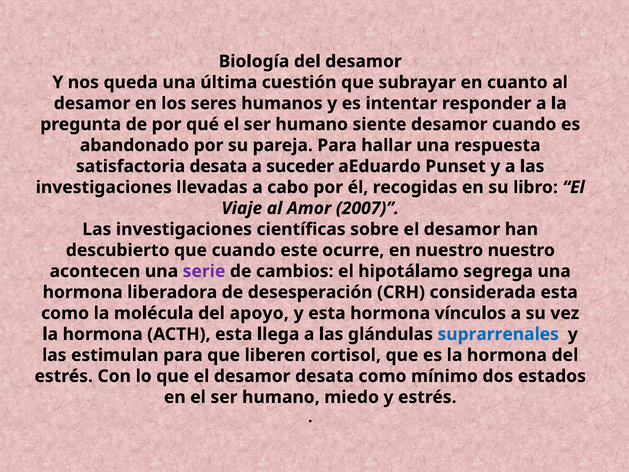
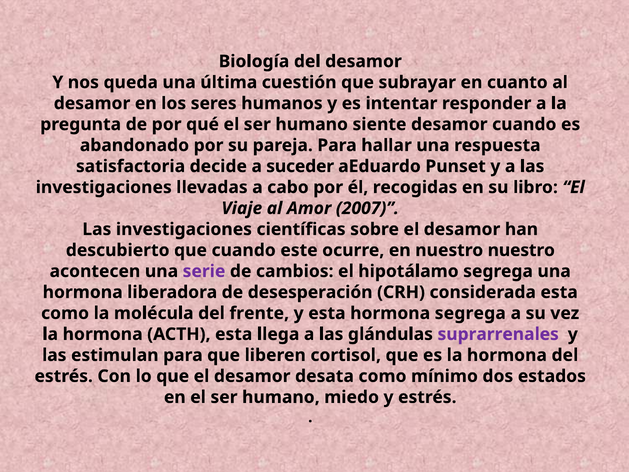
satisfactoria desata: desata -> decide (218, 166)
apoyo: apoyo -> frente (259, 313)
hormona vínculos: vínculos -> segrega (470, 313)
suprarrenales colour: blue -> purple (498, 334)
